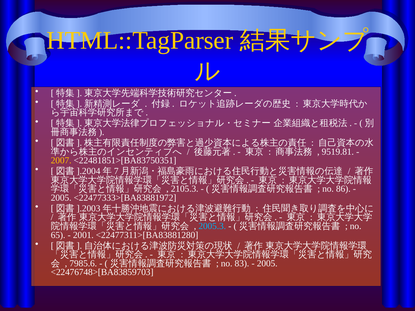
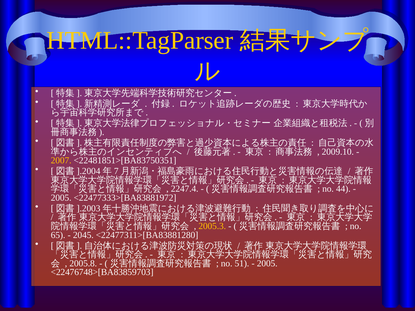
9519.81: 9519.81 -> 2009.10 (338, 152)
2105.3: 2105.3 -> 2247.4 (185, 189)
86: 86 -> 44 (343, 189)
2005.3 colour: light blue -> yellow (212, 226)
2001: 2001 -> 2045 (83, 235)
7985.6: 7985.6 -> 2005.8 (83, 264)
83: 83 -> 51 (242, 264)
